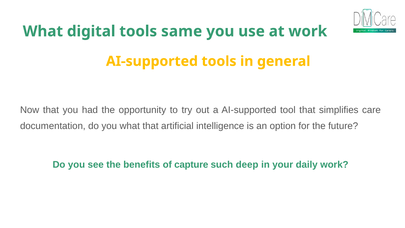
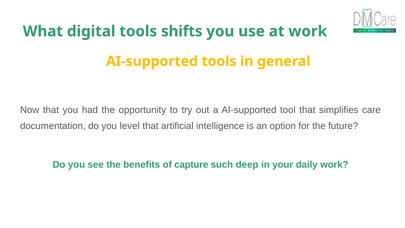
same: same -> shifts (182, 31)
you what: what -> level (130, 126)
